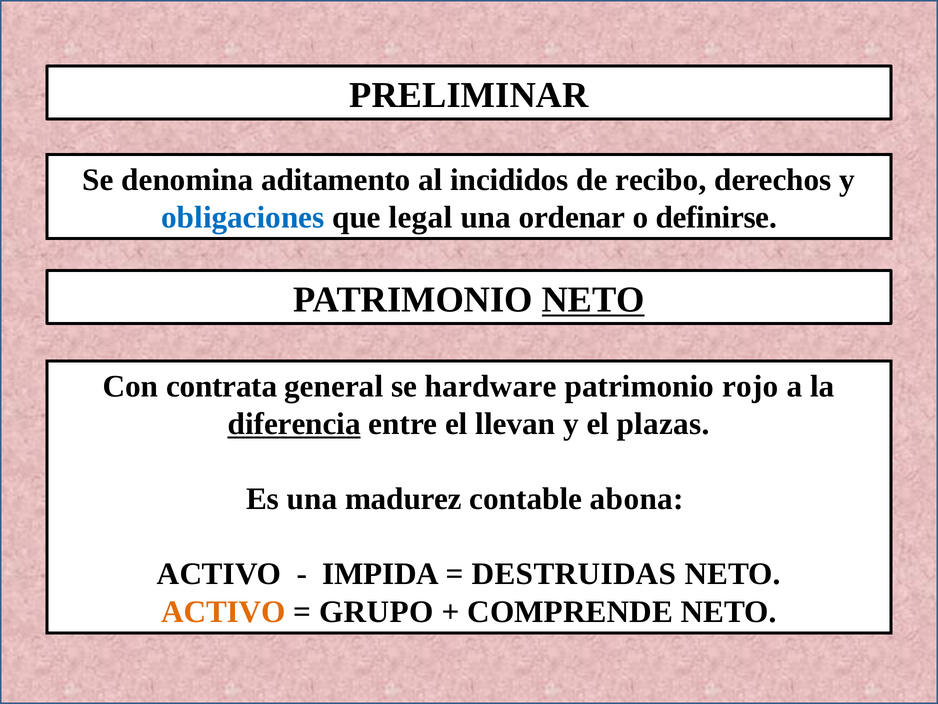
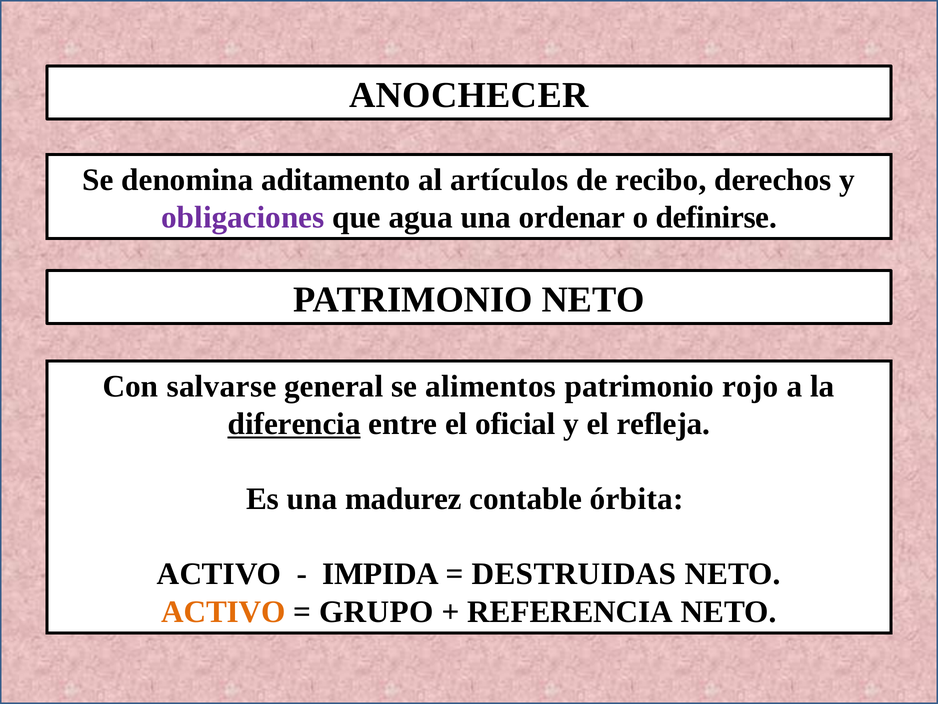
PRELIMINAR: PRELIMINAR -> ANOCHECER (469, 95)
incididos: incididos -> artículos (509, 180)
obligaciones colour: blue -> purple (243, 217)
legal: legal -> agua (421, 217)
NETO underline: present -> none (593, 300)
contrata: contrata -> salvarse (221, 386)
hardware: hardware -> alimentos (491, 386)
llevan: llevan -> oficial (515, 424)
plazas: plazas -> refleja (663, 424)
abona: abona -> órbita (637, 499)
COMPRENDE: COMPRENDE -> REFERENCIA (570, 611)
